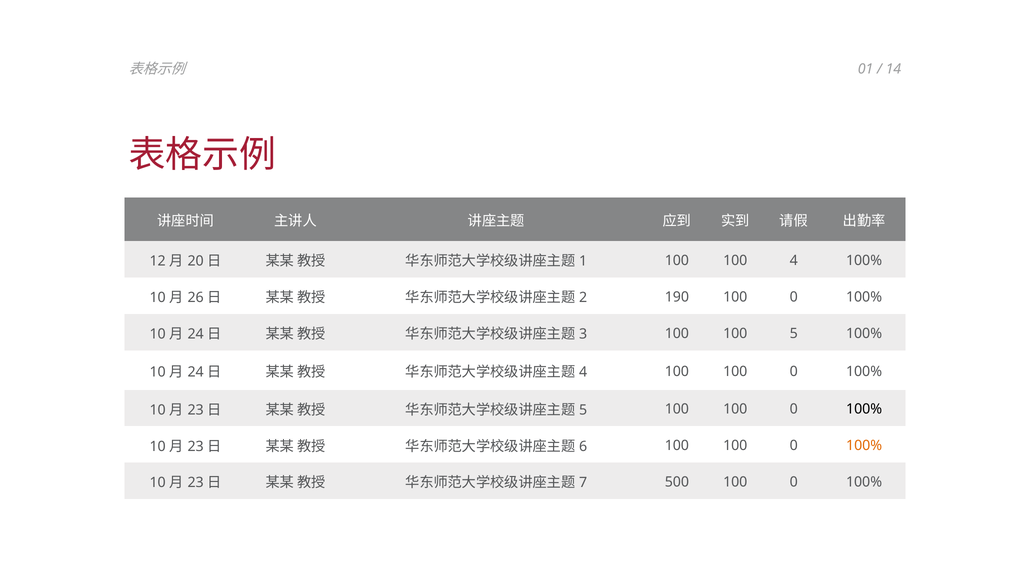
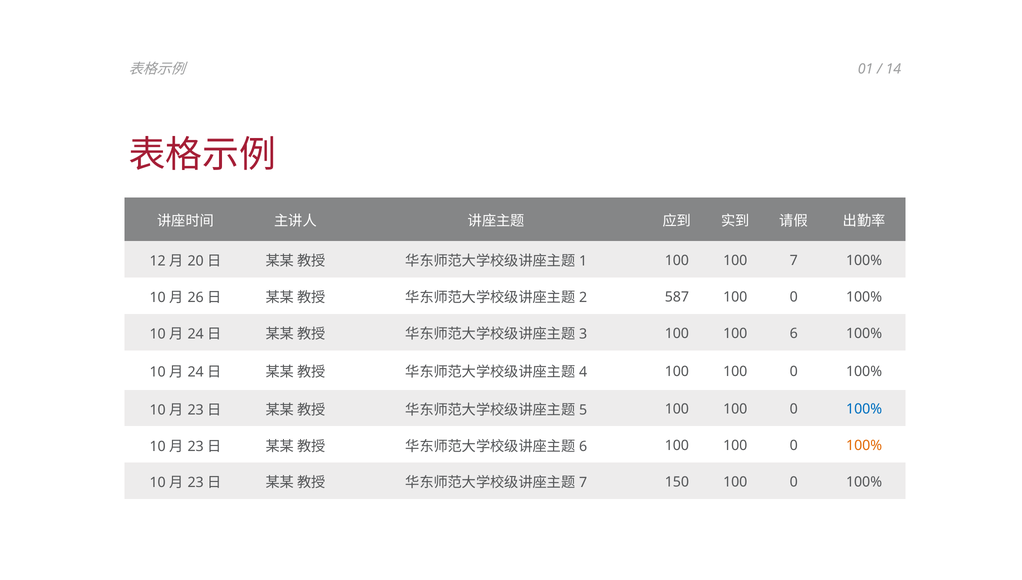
100 4: 4 -> 7 (794, 260)
190: 190 -> 587 (677, 297)
100 5: 5 -> 6 (794, 333)
100% colour: black -> blue (864, 409)
500: 500 -> 150 (677, 482)
